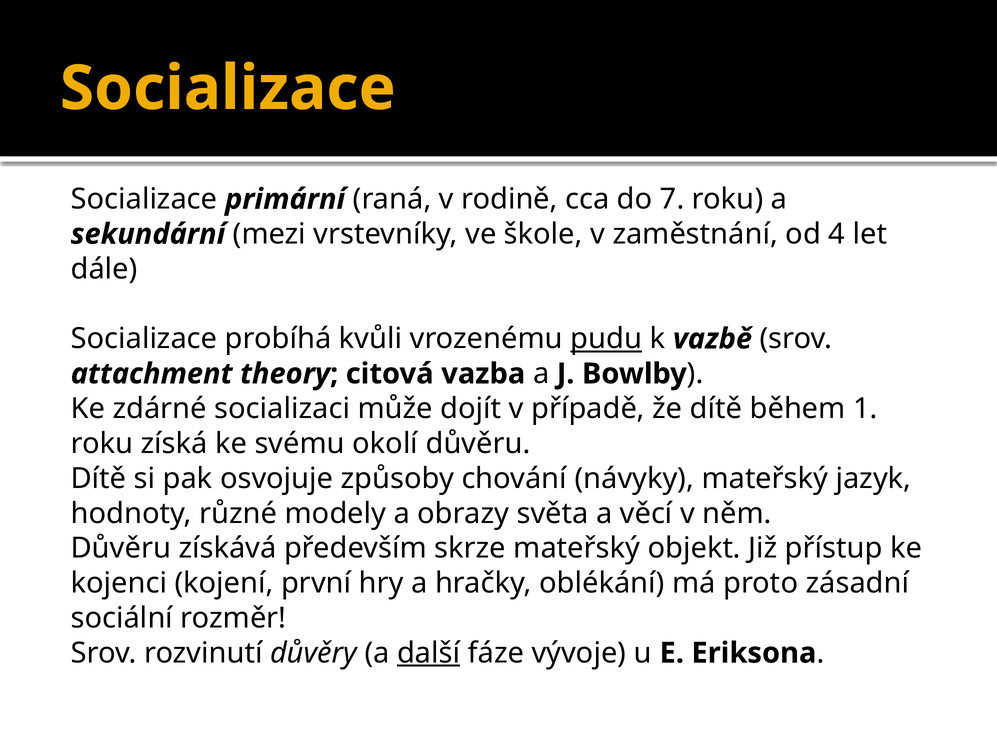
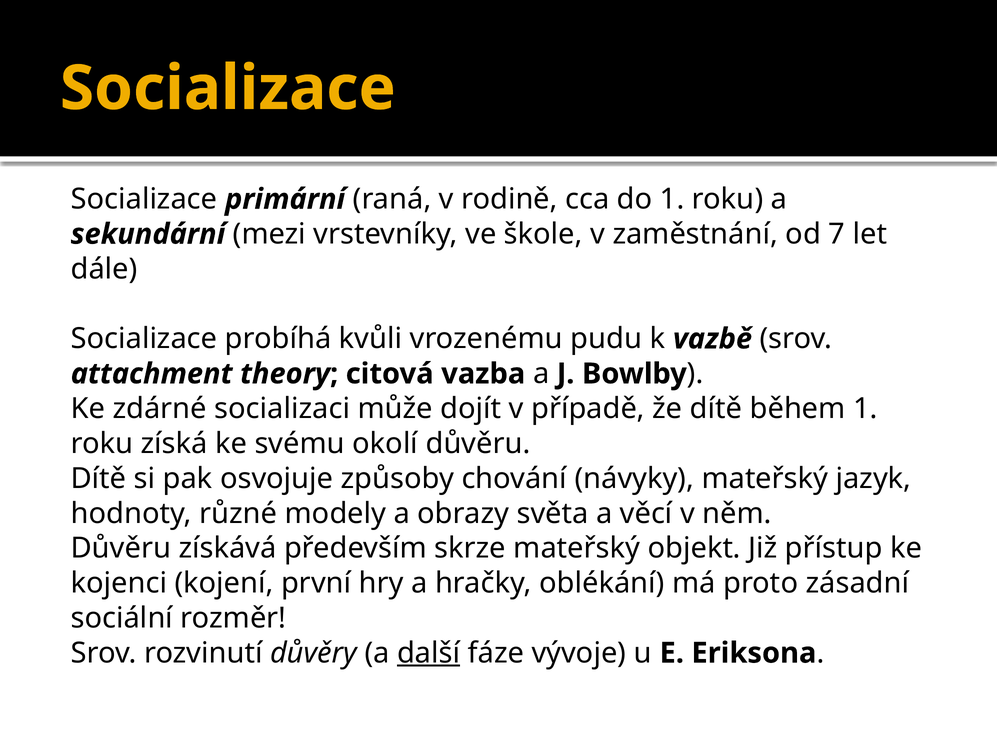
do 7: 7 -> 1 (672, 199)
4: 4 -> 7 (837, 234)
pudu underline: present -> none (606, 339)
